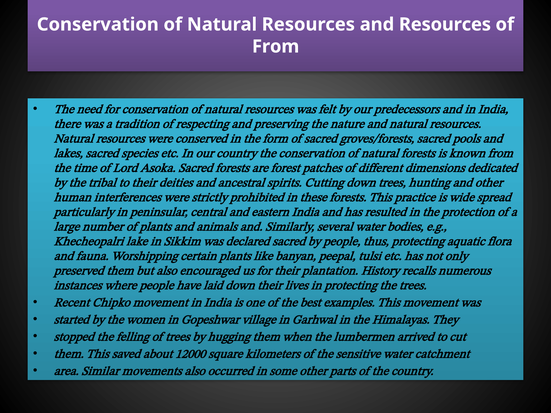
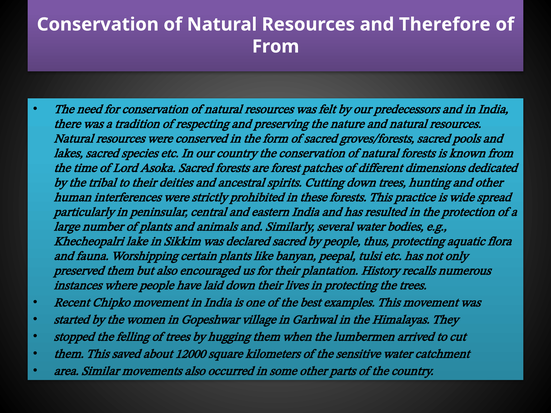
and Resources: Resources -> Therefore (445, 24)
